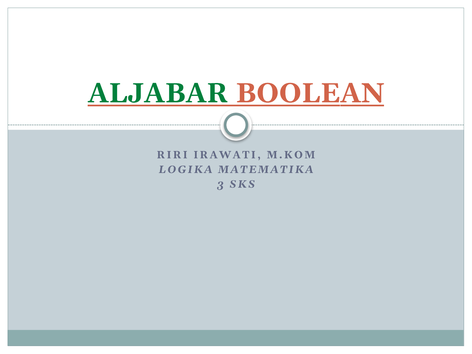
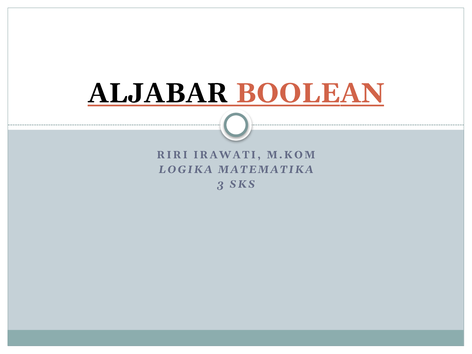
ALJABAR colour: green -> black (158, 93)
